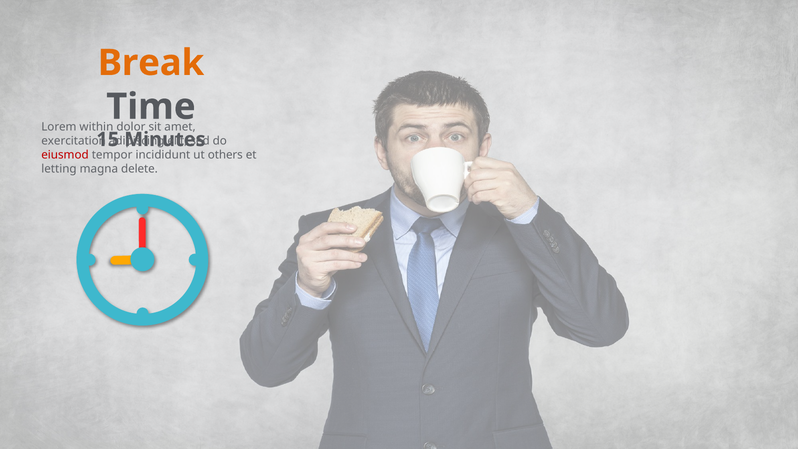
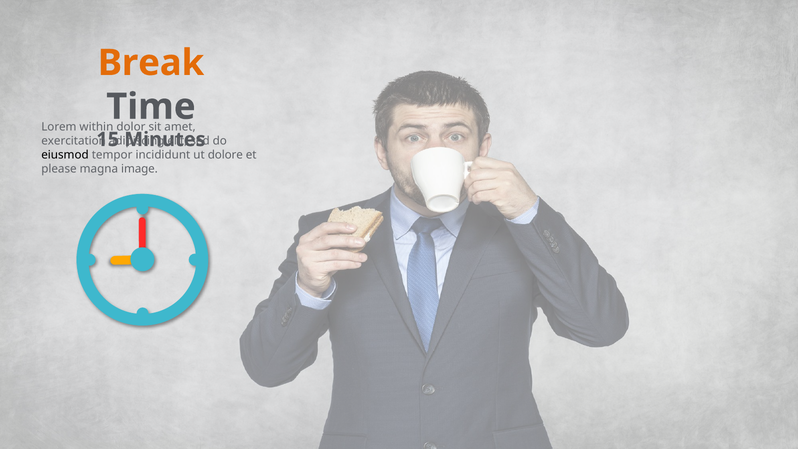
eiusmod colour: red -> black (65, 155)
others: others -> dolore (225, 155)
letting: letting -> please (59, 169)
delete: delete -> image (139, 169)
